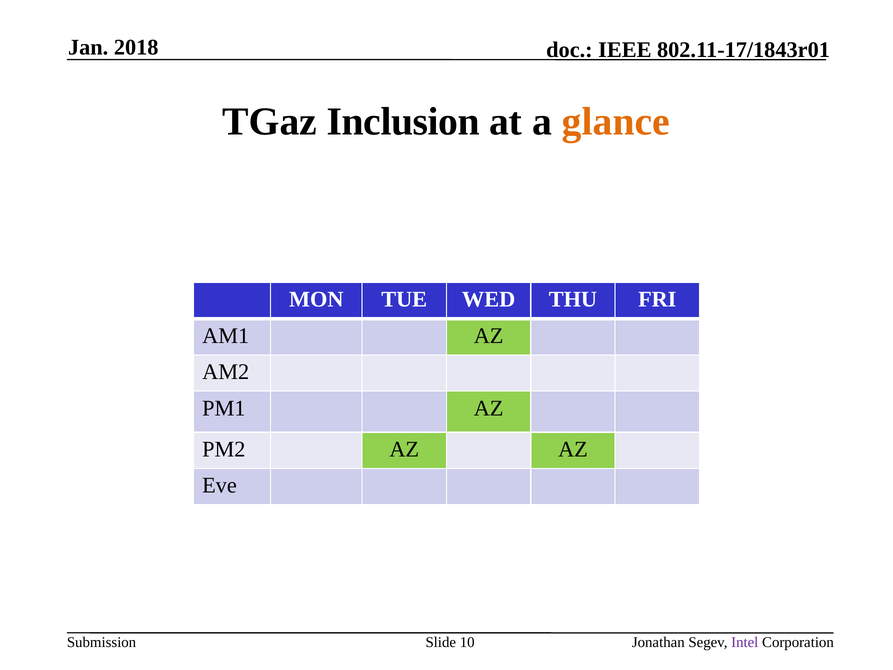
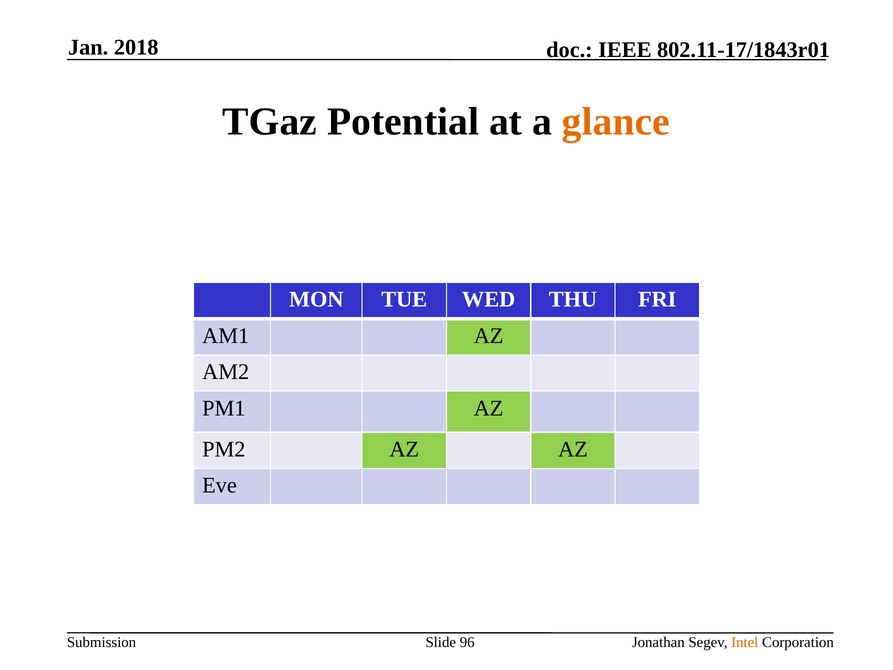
Inclusion: Inclusion -> Potential (403, 122)
10: 10 -> 96 (467, 642)
Intel colour: purple -> orange (745, 642)
